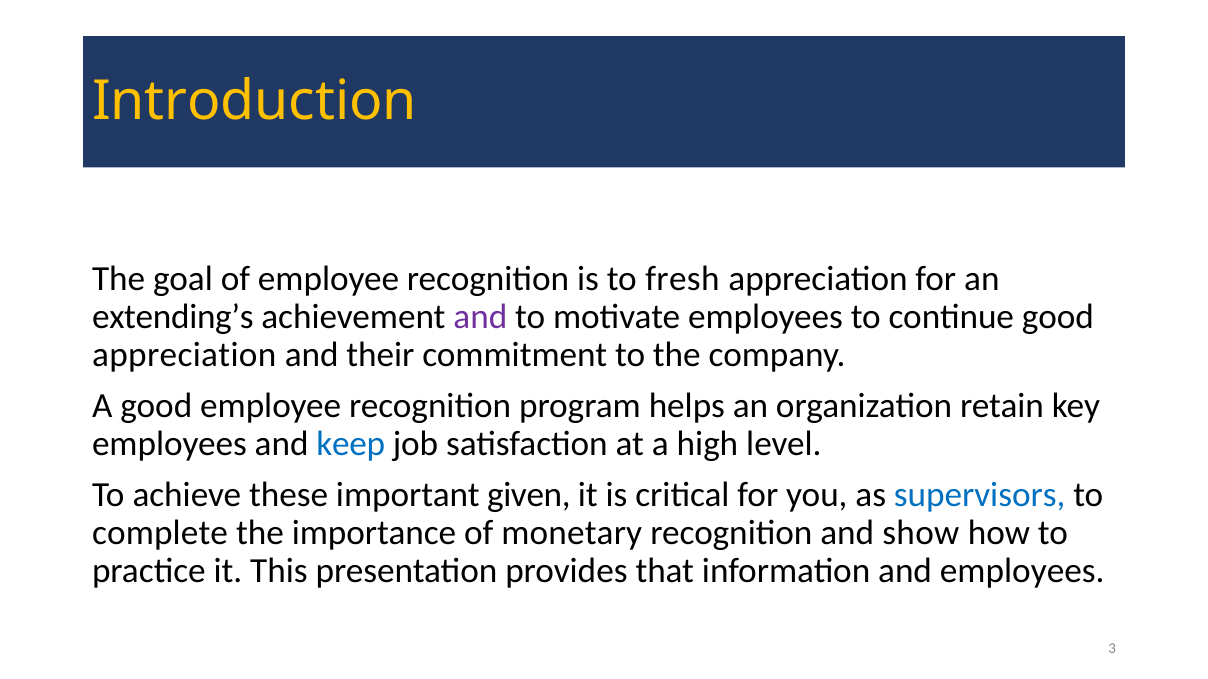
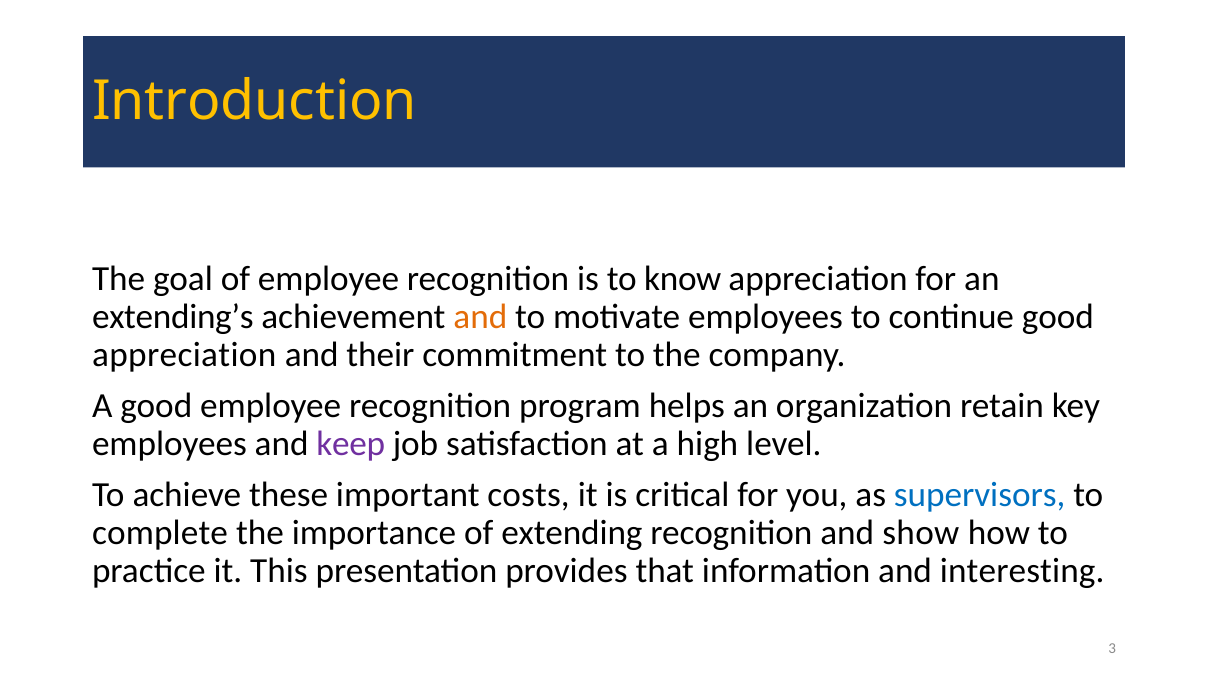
fresh: fresh -> know (683, 279)
and colour: purple -> orange (480, 317)
keep colour: blue -> purple (351, 444)
given: given -> costs (529, 495)
monetary: monetary -> extending (572, 533)
and employees: employees -> interesting (1022, 571)
